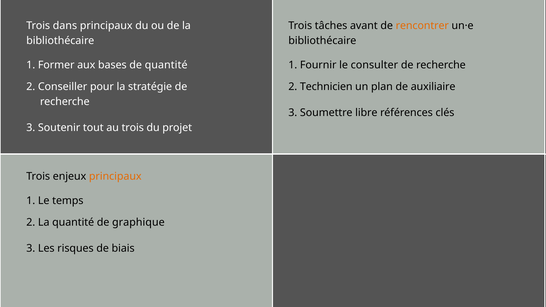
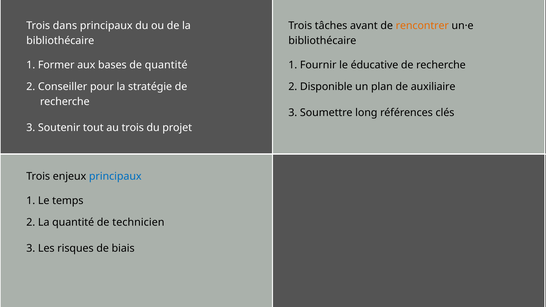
consulter: consulter -> éducative (374, 65)
Technicien: Technicien -> Disponible (326, 87)
libre: libre -> long (366, 113)
principaux colour: orange -> blue (115, 176)
graphique: graphique -> technicien (138, 223)
